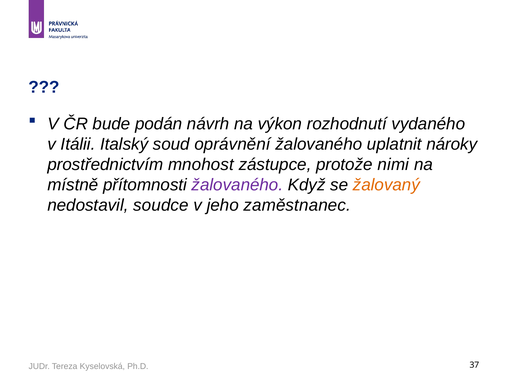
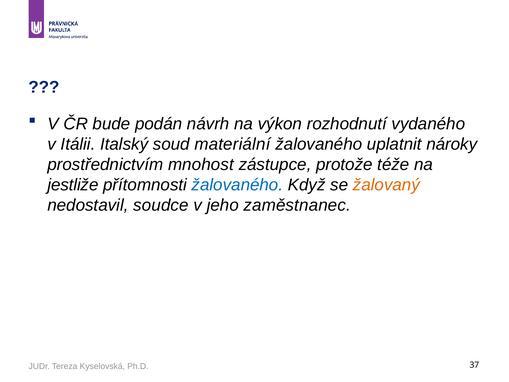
oprávnění: oprávnění -> materiální (232, 144)
nimi: nimi -> téže (393, 164)
místně: místně -> jestliže (73, 185)
žalovaného colour: purple -> blue (237, 185)
